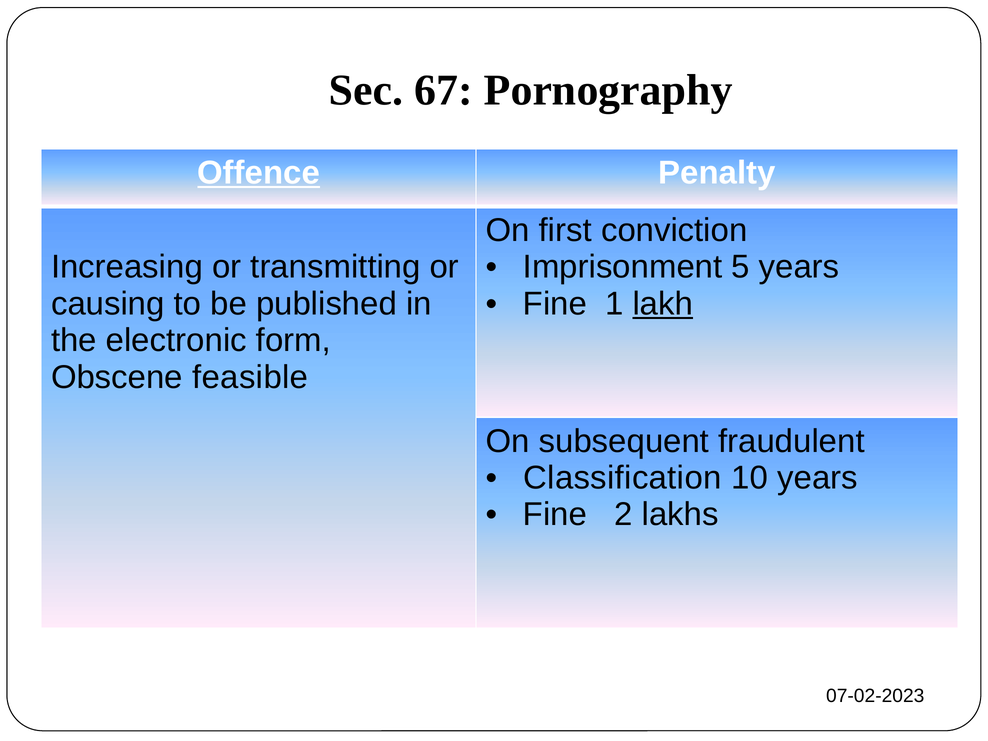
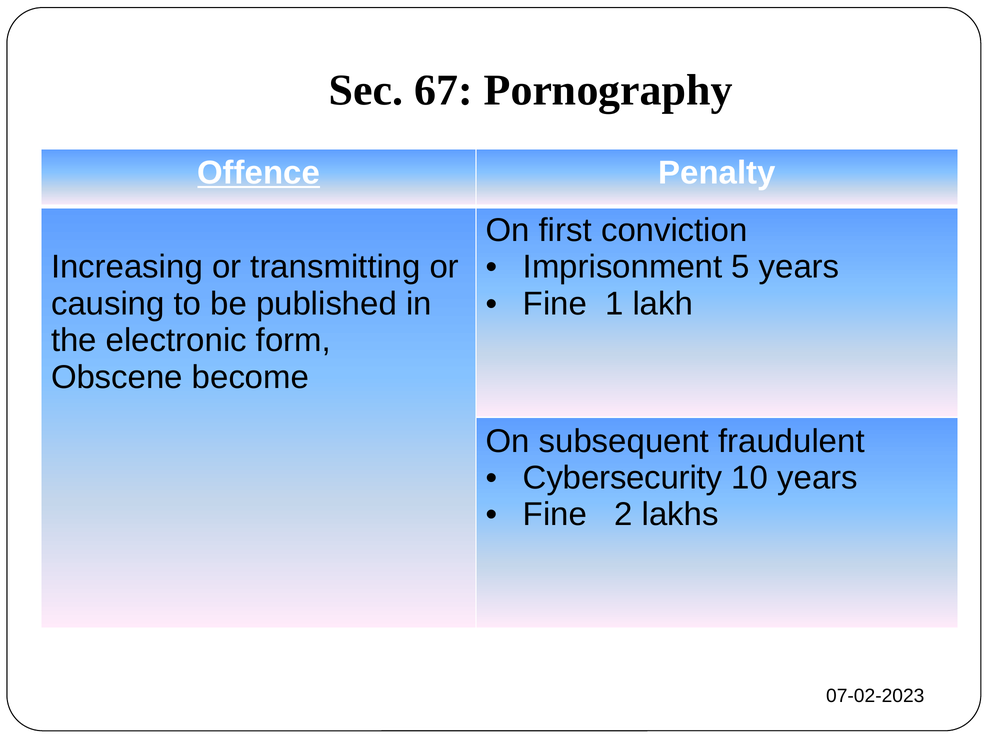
lakh underline: present -> none (663, 304)
feasible: feasible -> become (250, 377)
Classification: Classification -> Cybersecurity (623, 478)
